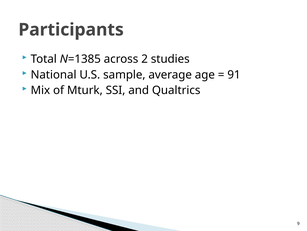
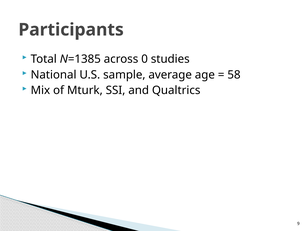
2: 2 -> 0 (145, 59)
91: 91 -> 58 (234, 74)
